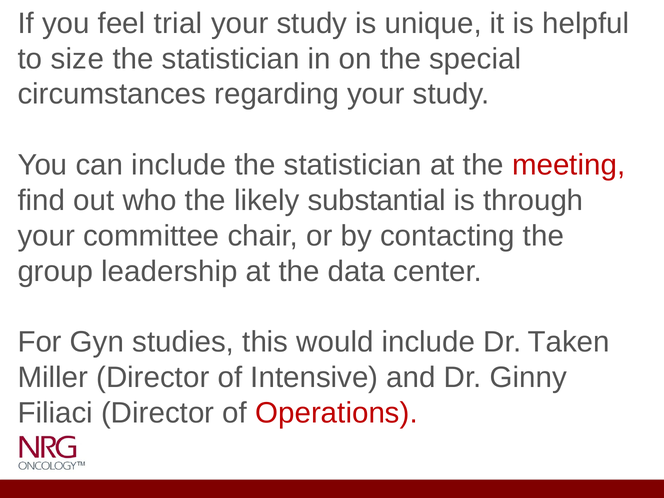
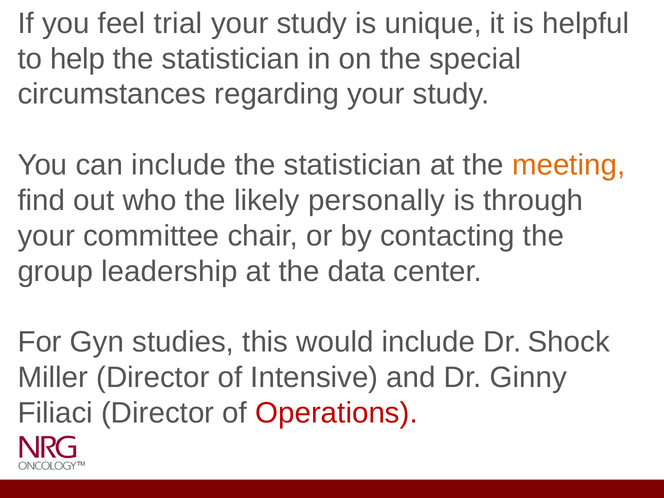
size: size -> help (78, 59)
meeting colour: red -> orange (569, 165)
substantial: substantial -> personally (377, 200)
Taken: Taken -> Shock (569, 342)
